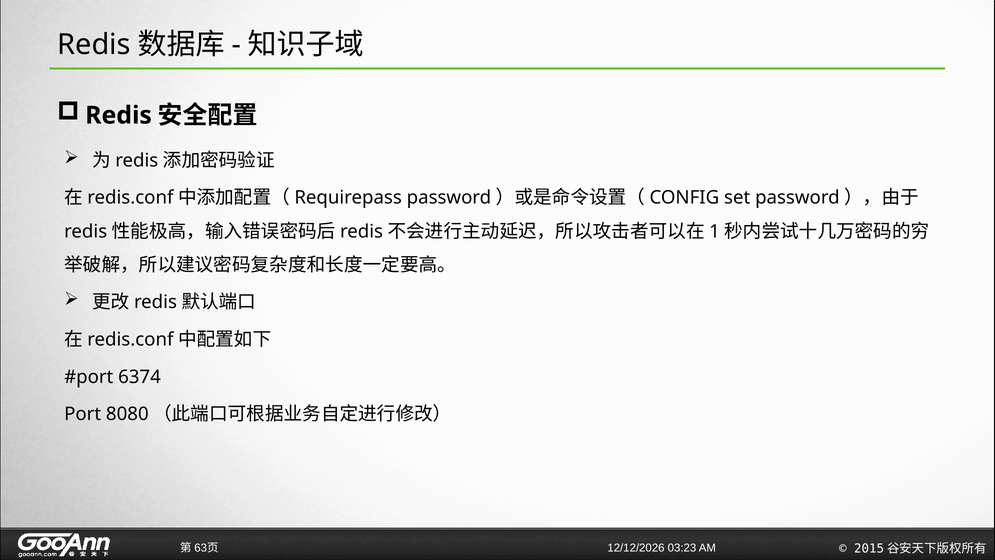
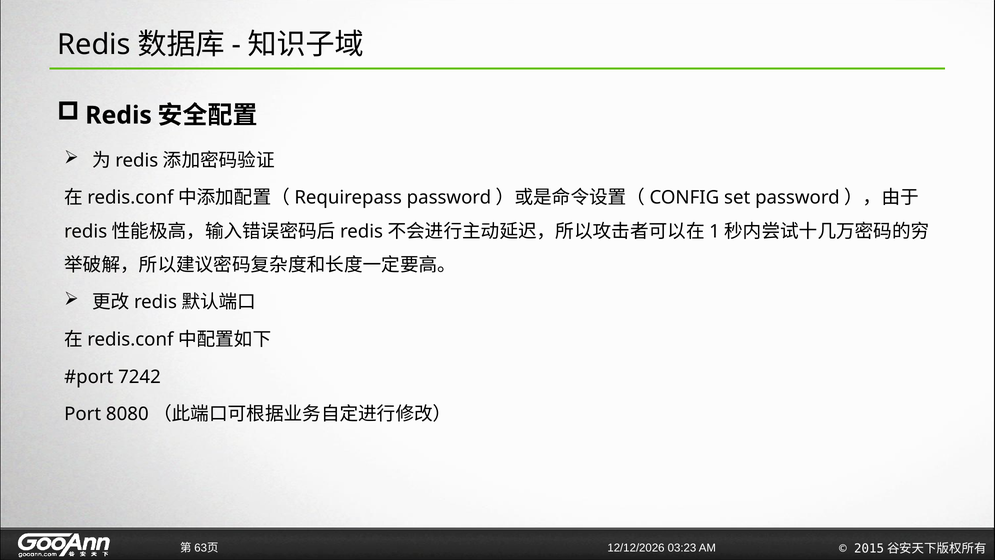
6374: 6374 -> 7242 (139, 377)
